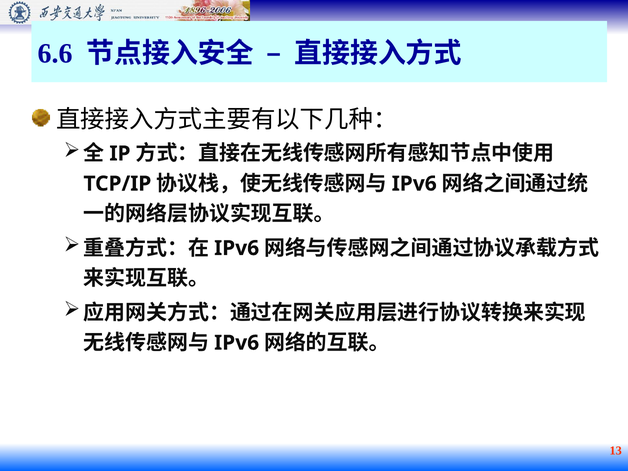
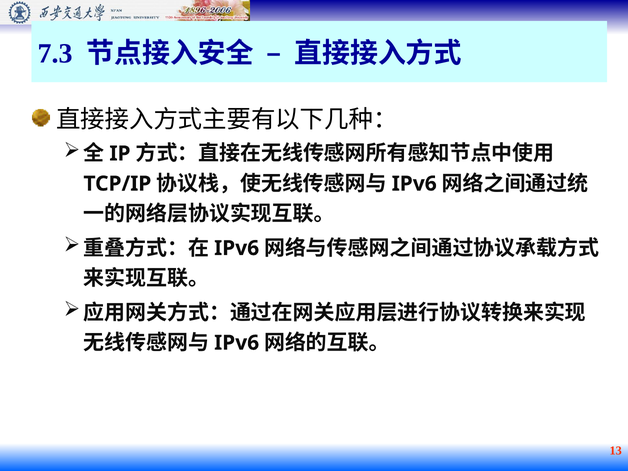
6.6: 6.6 -> 7.3 (55, 54)
